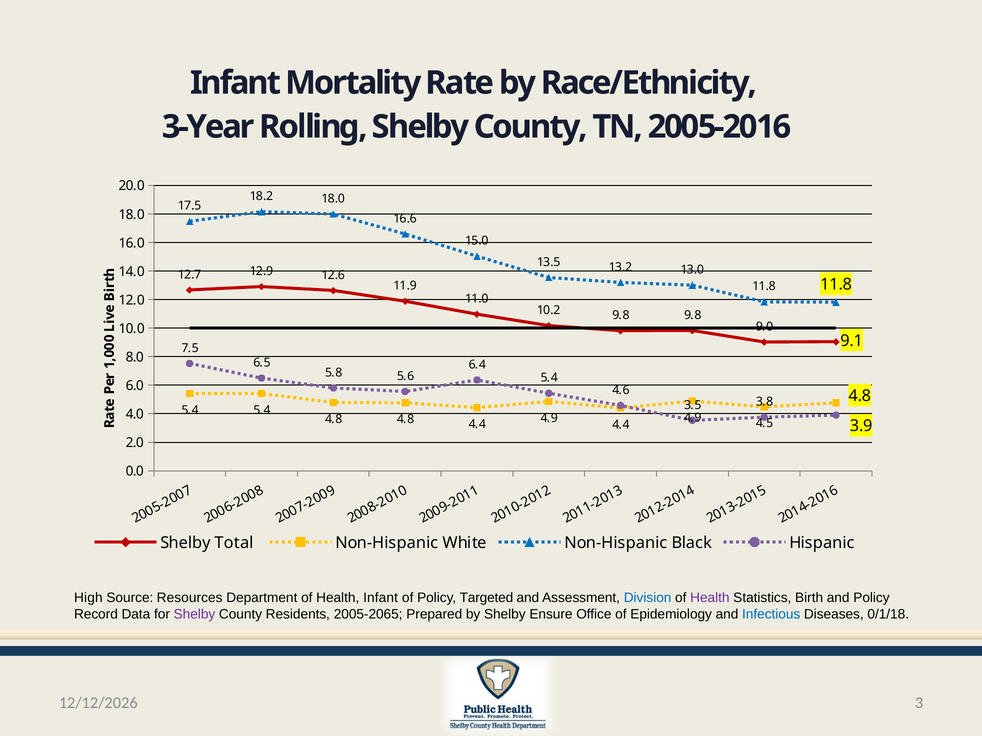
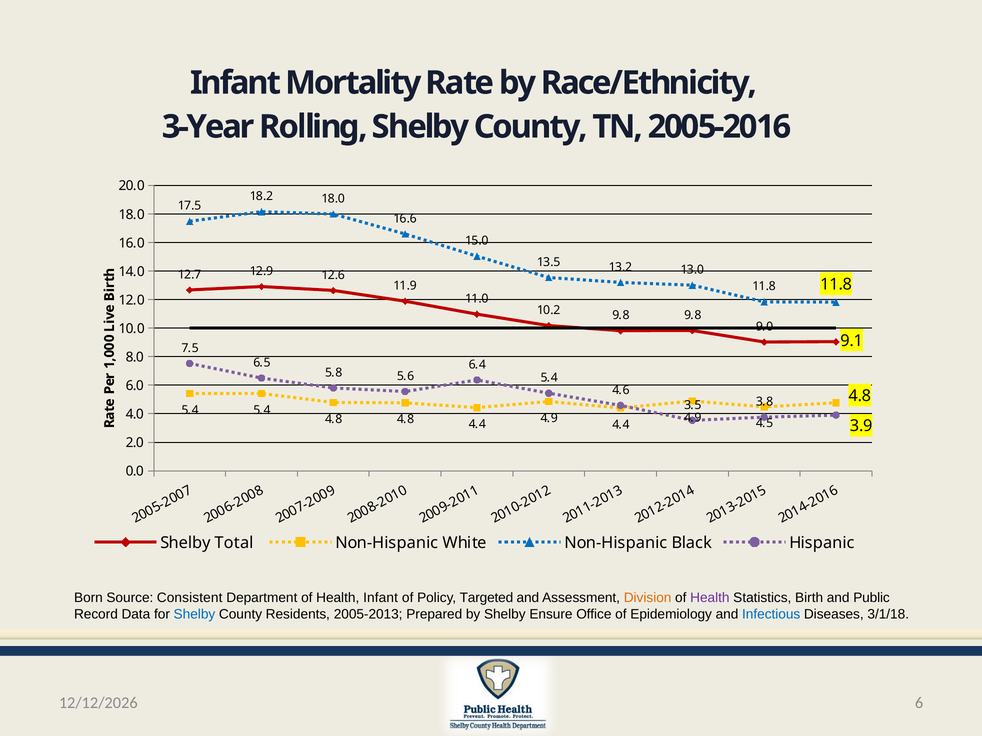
High: High -> Born (88, 598)
Resources: Resources -> Consistent (190, 598)
Division colour: blue -> orange (648, 598)
and Policy: Policy -> Public (872, 598)
Shelby colour: purple -> blue (194, 614)
2005-2065: 2005-2065 -> 2005-2013 (368, 614)
0/1/18: 0/1/18 -> 3/1/18 (888, 614)
3: 3 -> 6 (919, 703)
